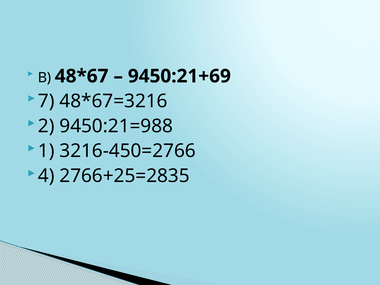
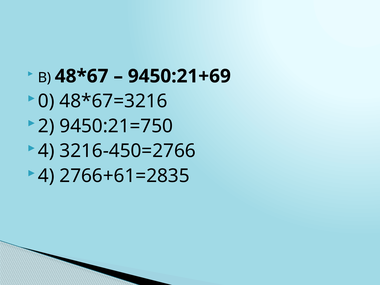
7: 7 -> 0 (46, 101)
9450:21=988: 9450:21=988 -> 9450:21=750 (116, 126)
1: 1 -> 4 (46, 151)
2766+25=2835: 2766+25=2835 -> 2766+61=2835 (125, 176)
